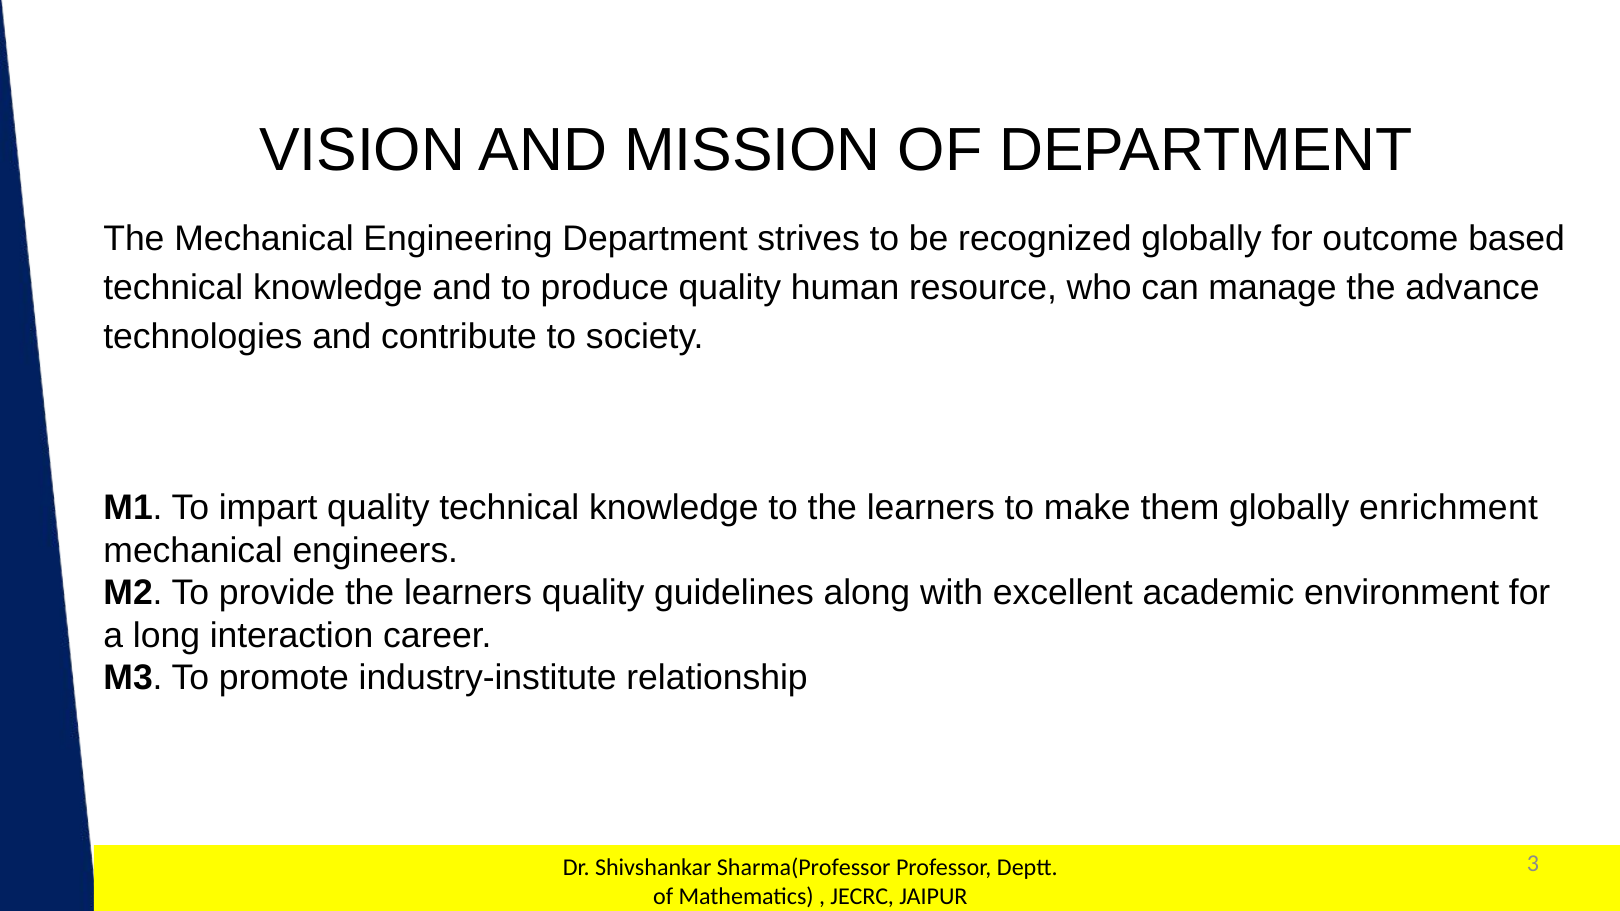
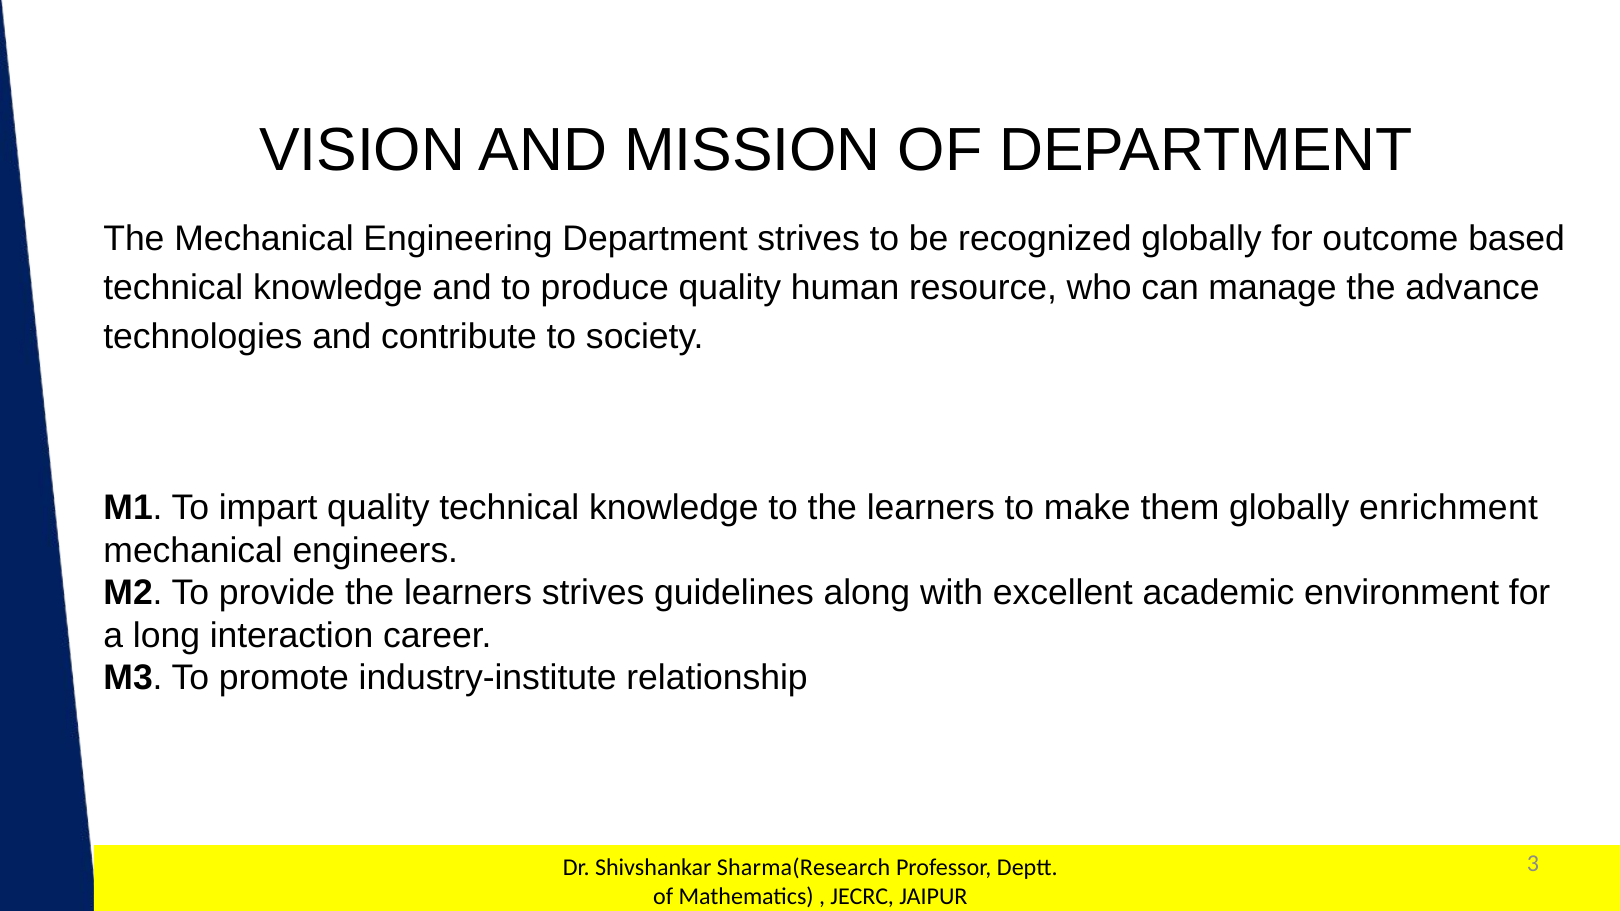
learners quality: quality -> strives (593, 593)
Sharma(Professor: Sharma(Professor -> Sharma(Research (804, 867)
